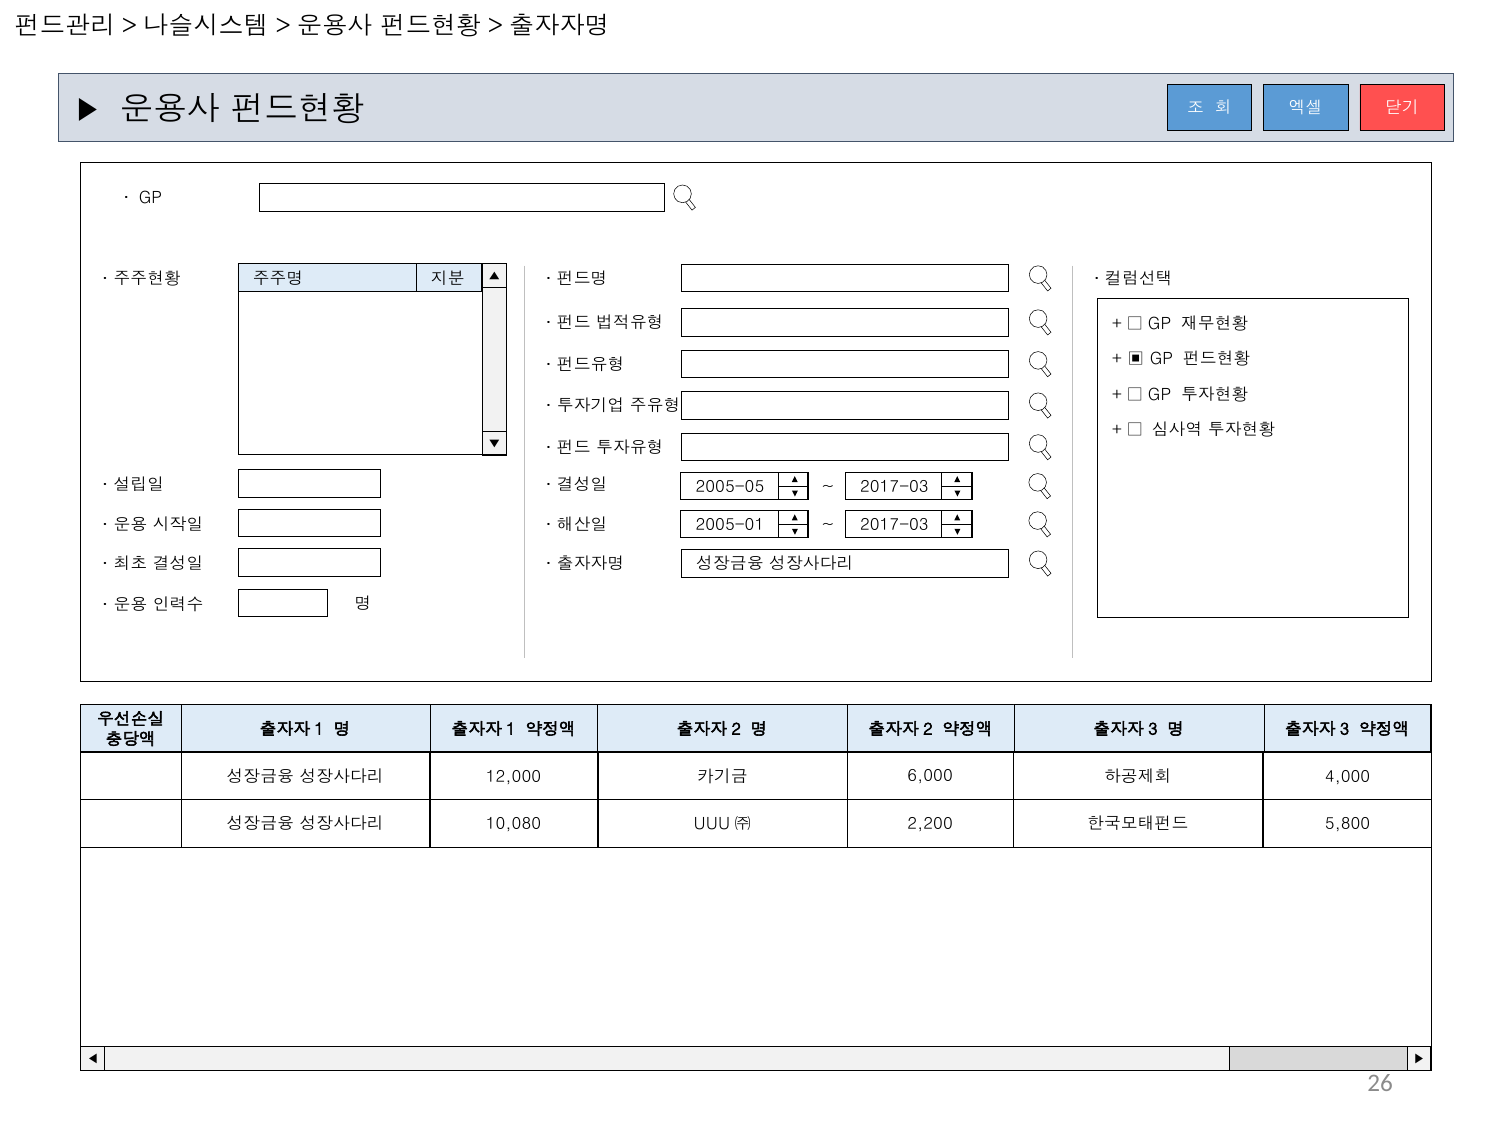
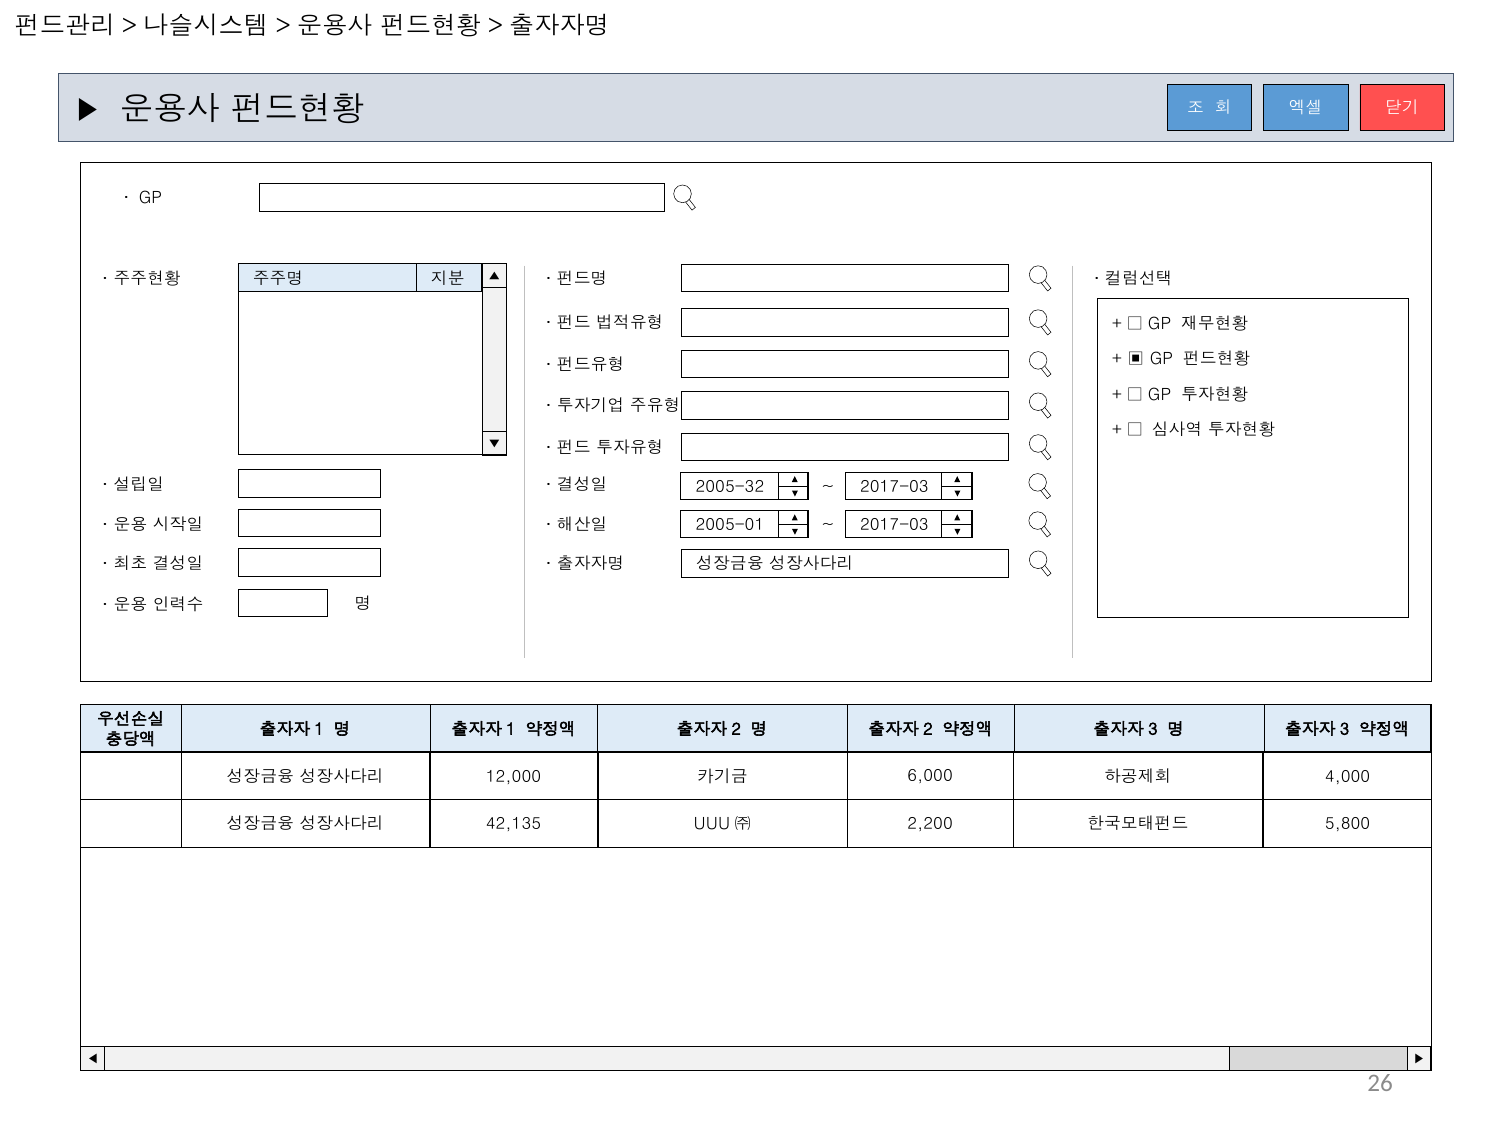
2005-05: 2005-05 -> 2005-32 (730, 487)
10,080: 10,080 -> 42,135 (513, 824)
